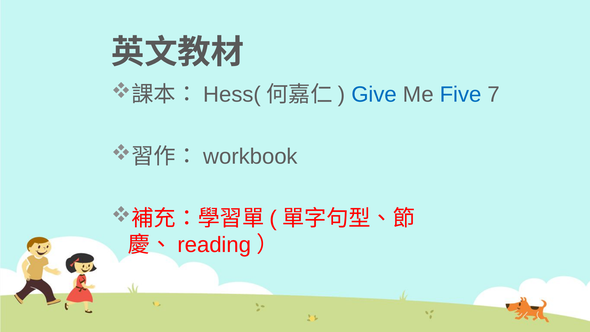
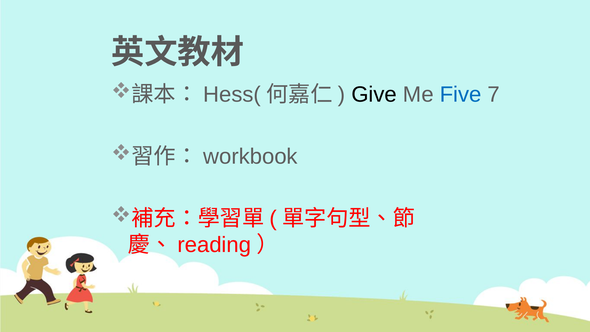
Give colour: blue -> black (374, 94)
